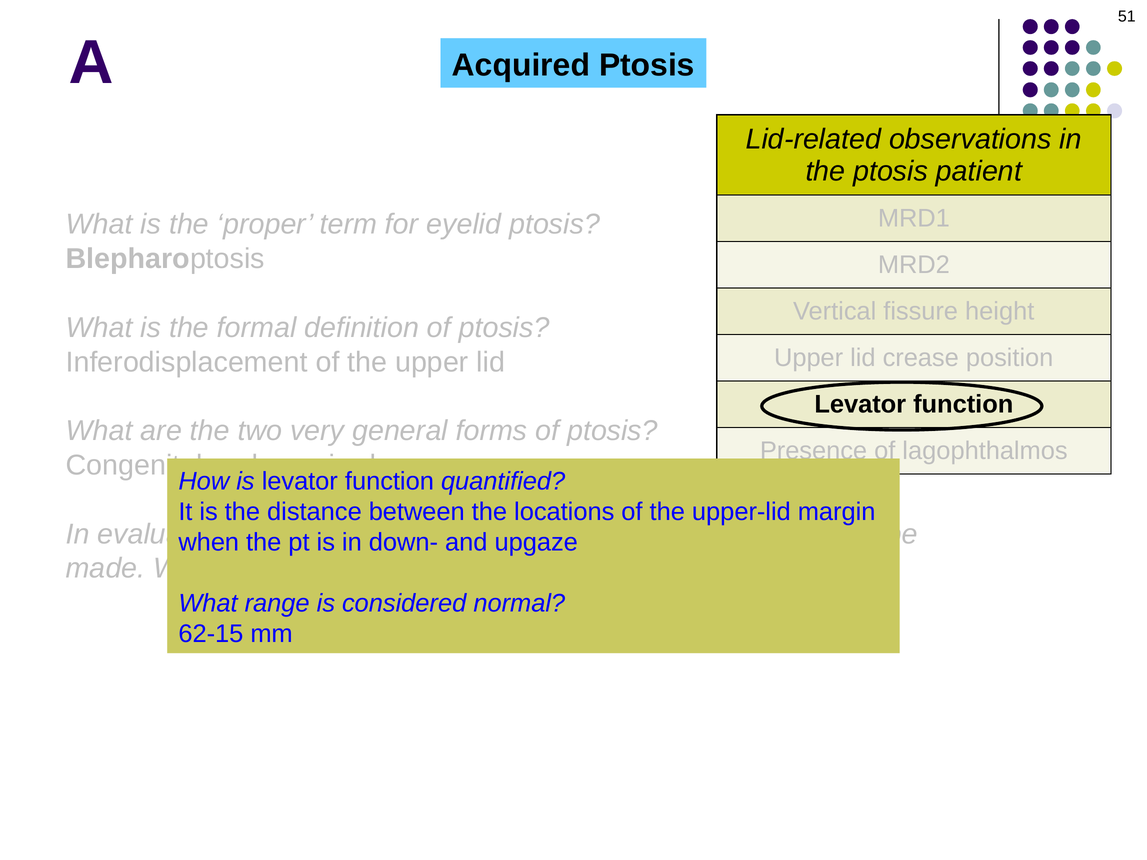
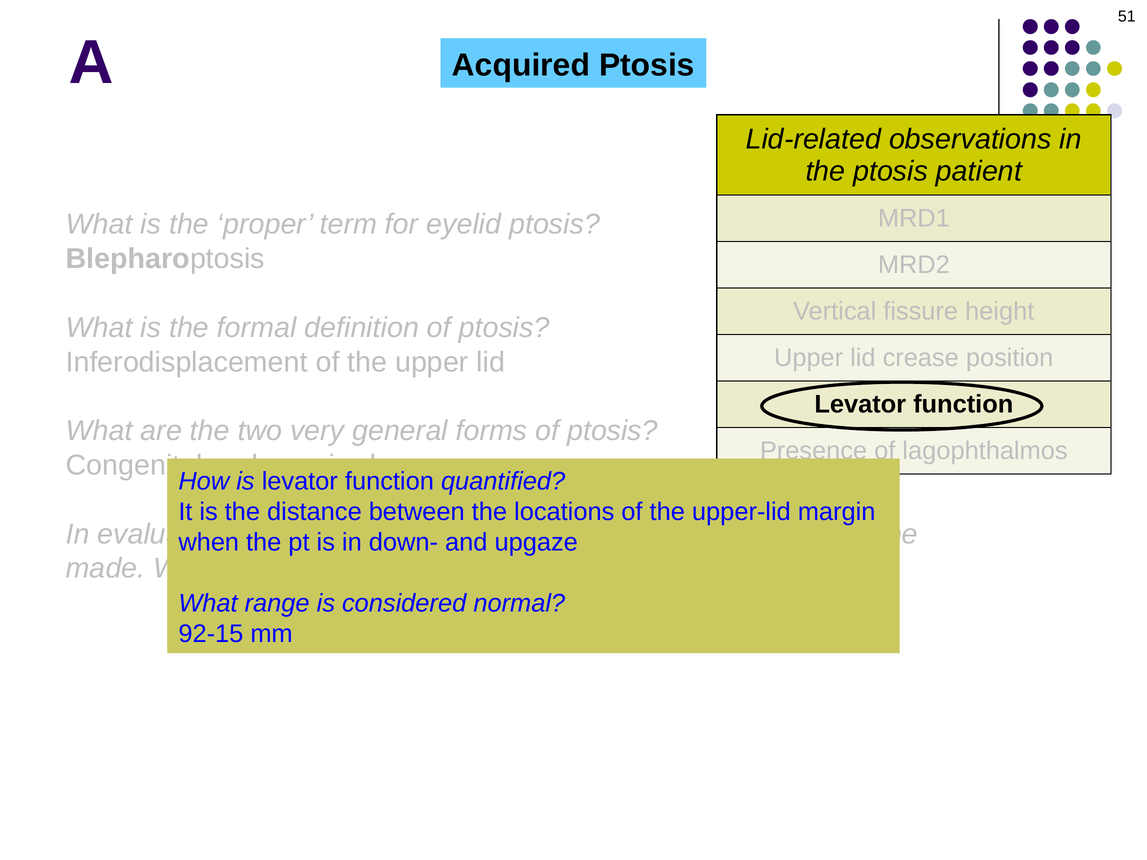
62-15: 62-15 -> 92-15 (211, 634)
